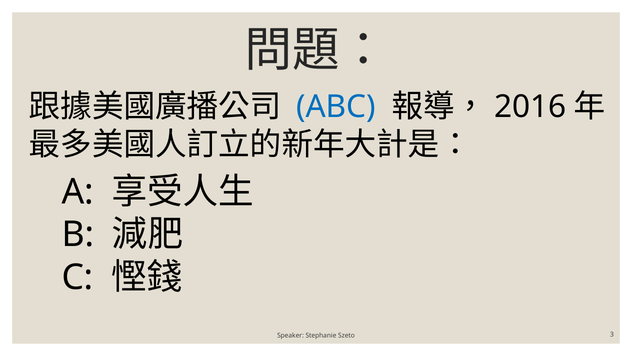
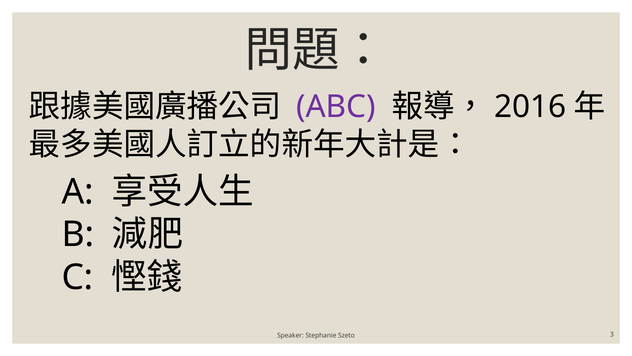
ABC colour: blue -> purple (336, 107)
